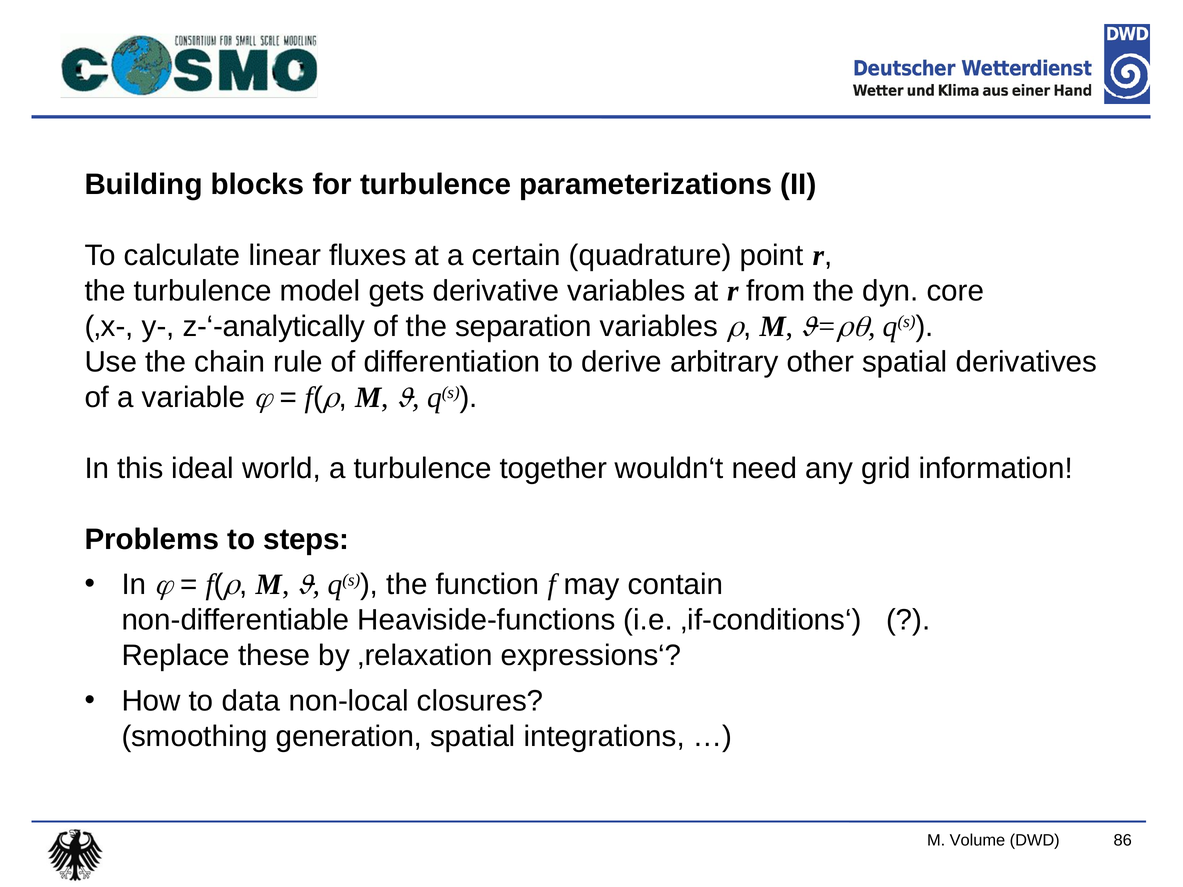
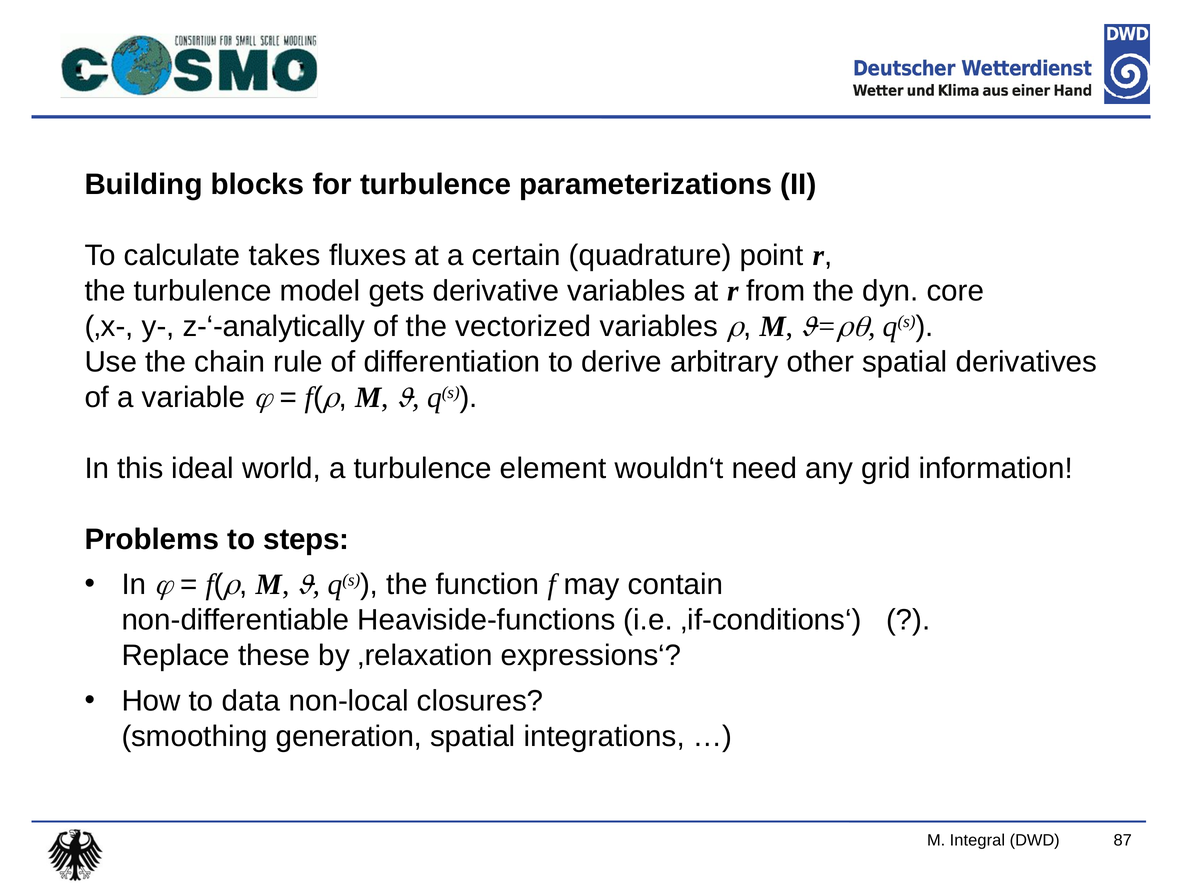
linear: linear -> takes (285, 256)
separation: separation -> vectorized (523, 327)
together: together -> element (553, 469)
Volume: Volume -> Integral (977, 841)
86: 86 -> 87 (1123, 841)
